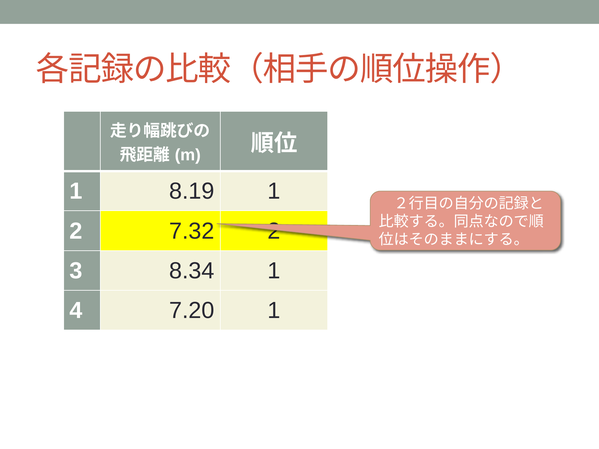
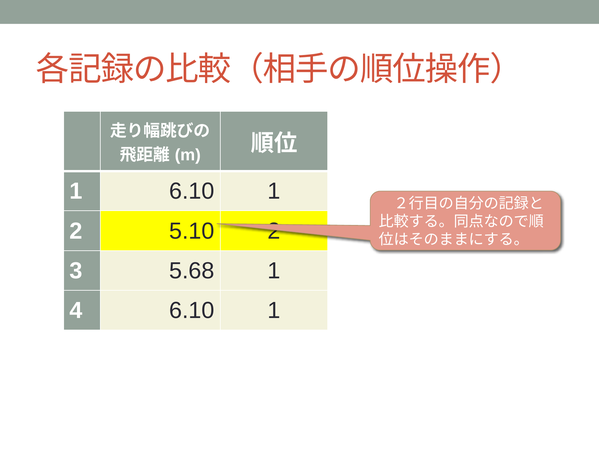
1 8.19: 8.19 -> 6.10 (192, 191)
7.32: 7.32 -> 5.10 (192, 231)
8.34: 8.34 -> 5.68 (192, 271)
4 7.20: 7.20 -> 6.10 (192, 311)
